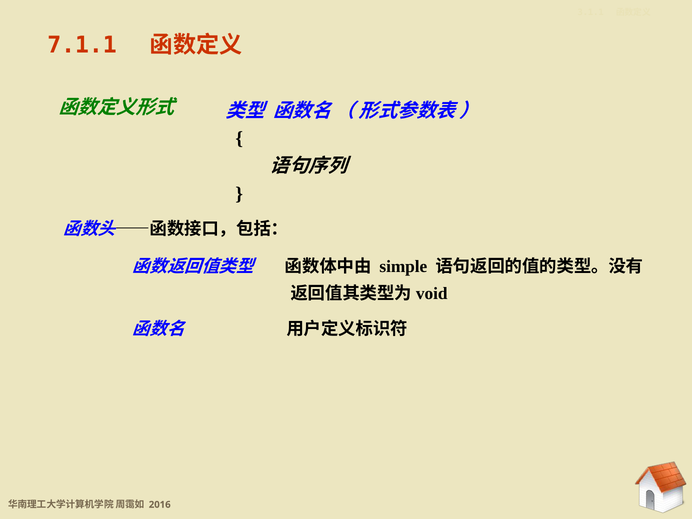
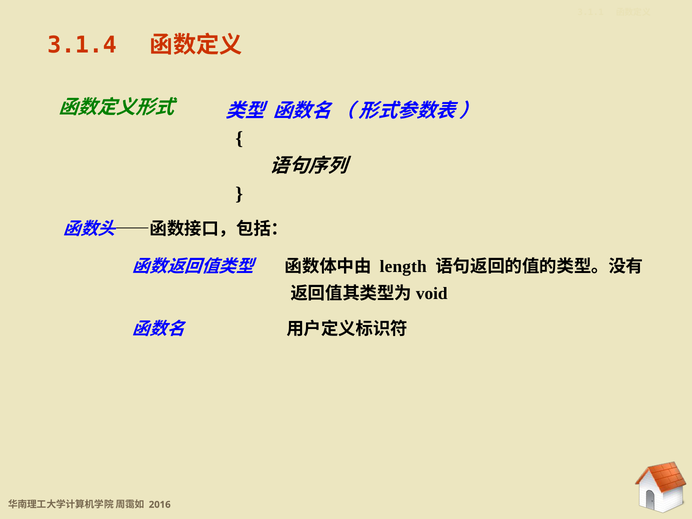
7.1.1: 7.1.1 -> 3.1.4 (82, 45)
simple: simple -> length (403, 267)
